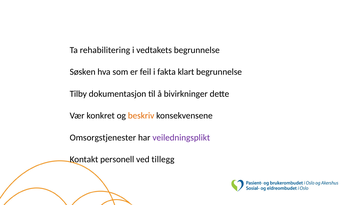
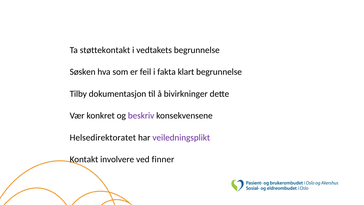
rehabilitering: rehabilitering -> støttekontakt (105, 50)
beskriv colour: orange -> purple (141, 116)
Omsorgstjenester: Omsorgstjenester -> Helsedirektoratet (103, 137)
personell: personell -> involvere (117, 159)
tillegg: tillegg -> finner (163, 159)
